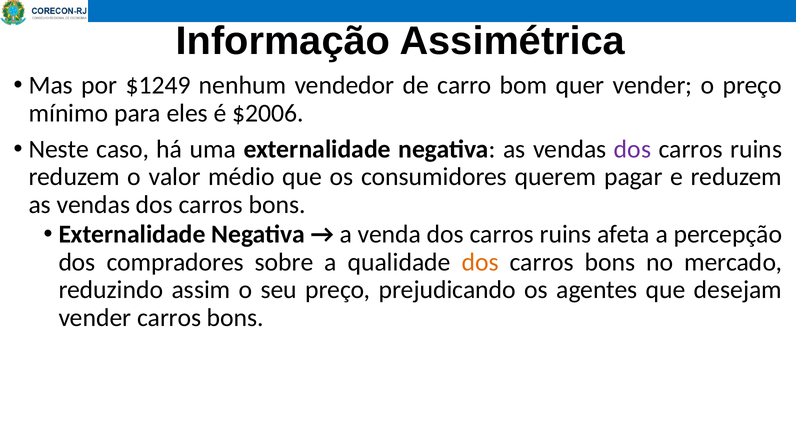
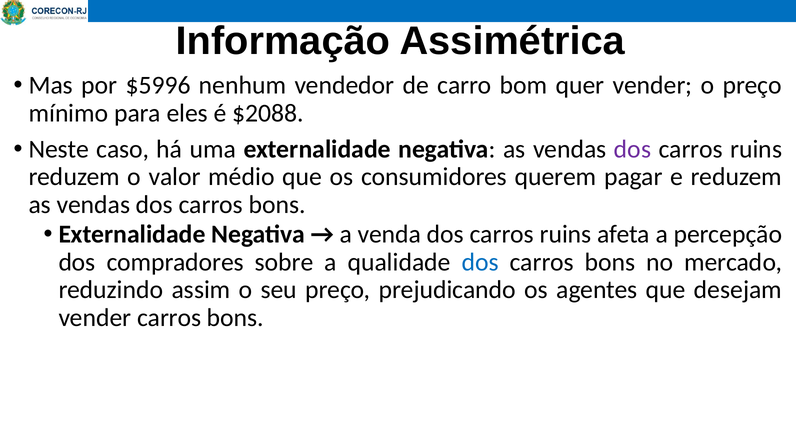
$1249: $1249 -> $5996 (158, 85)
$2006: $2006 -> $2088 (268, 113)
dos colour: orange -> blue (480, 262)
